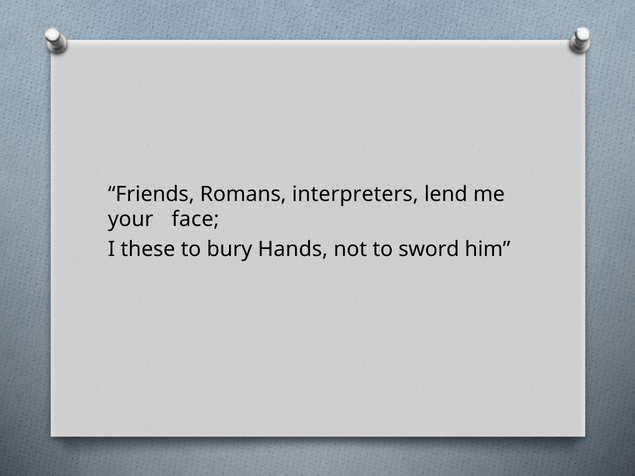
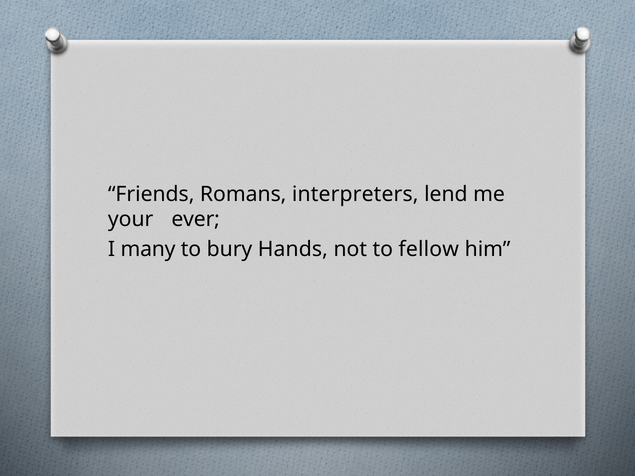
face: face -> ever (196, 220)
these: these -> many (148, 249)
sword: sword -> fellow (429, 249)
